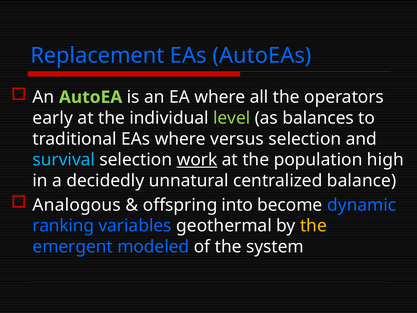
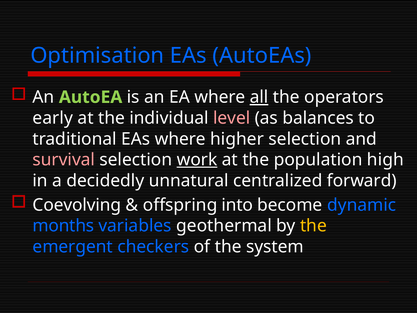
Replacement: Replacement -> Optimisation (97, 56)
all underline: none -> present (259, 97)
level colour: light green -> pink (232, 118)
versus: versus -> higher (237, 139)
survival colour: light blue -> pink (64, 160)
balance: balance -> forward (362, 181)
Analogous: Analogous -> Coevolving (77, 205)
ranking: ranking -> months (63, 226)
modeled: modeled -> checkers (153, 247)
